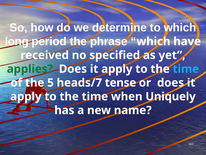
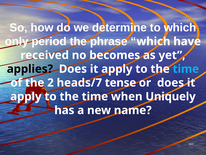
long: long -> only (17, 41)
specified: specified -> becomes (115, 55)
applies colour: green -> black (30, 69)
5: 5 -> 2 (50, 82)
